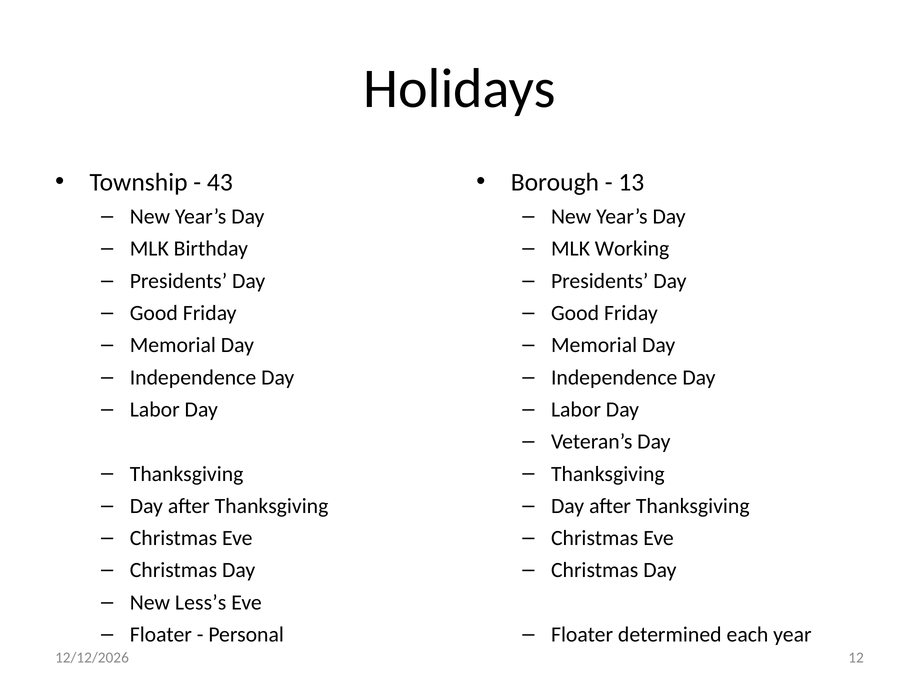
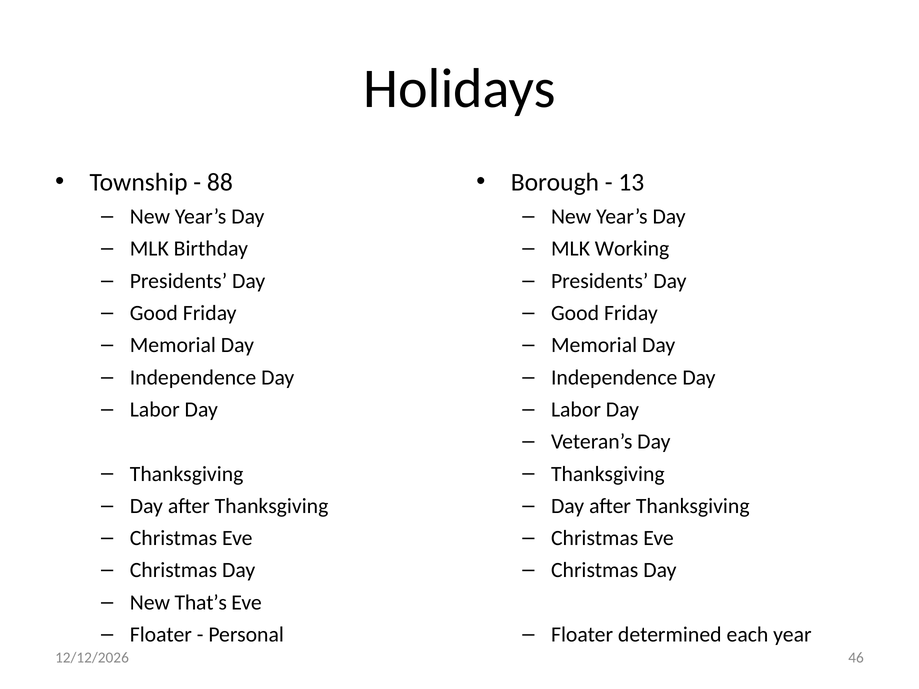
43: 43 -> 88 (220, 183)
Less’s: Less’s -> That’s (201, 603)
12: 12 -> 46 (856, 658)
